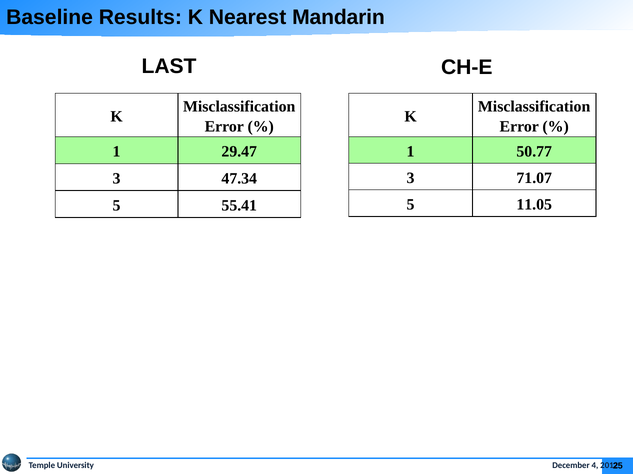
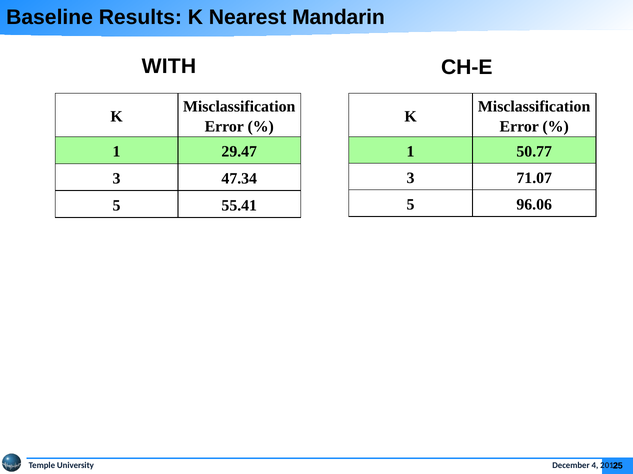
LAST: LAST -> WITH (169, 66)
11.05: 11.05 -> 96.06 (534, 205)
